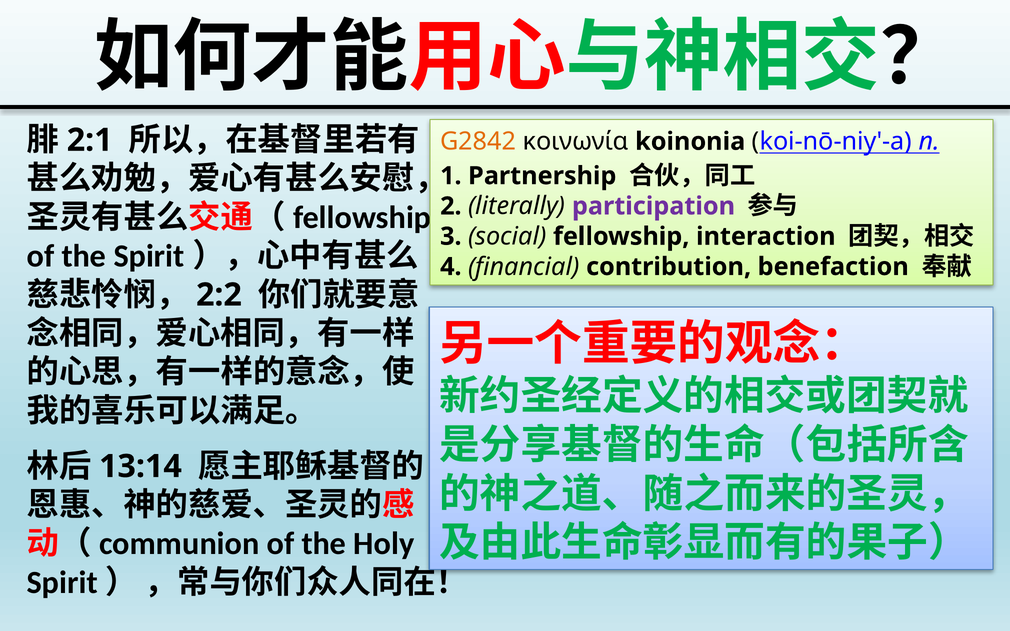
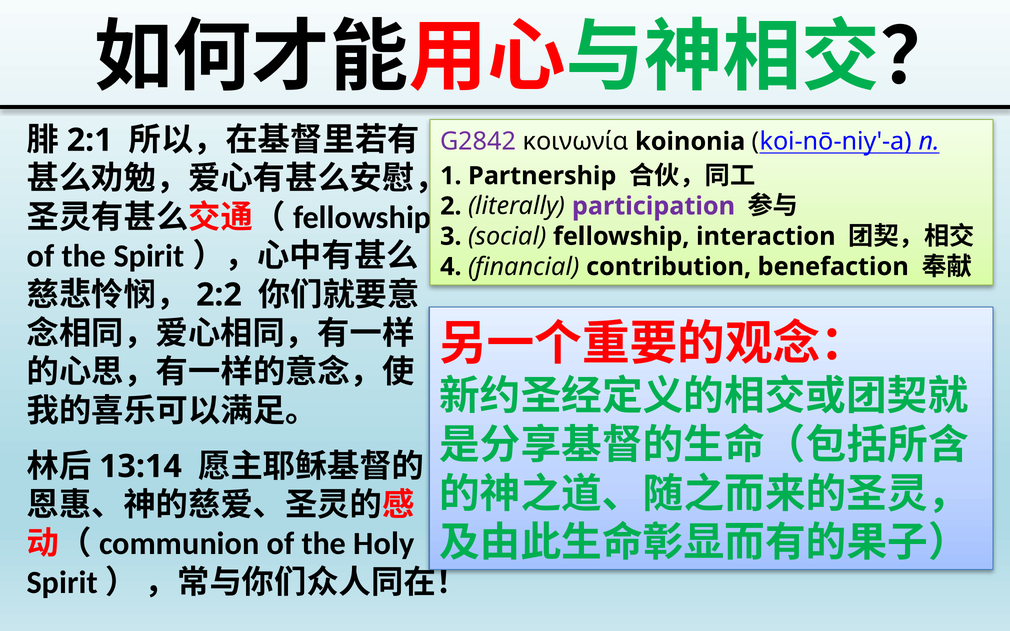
G2842 colour: orange -> purple (478, 142)
